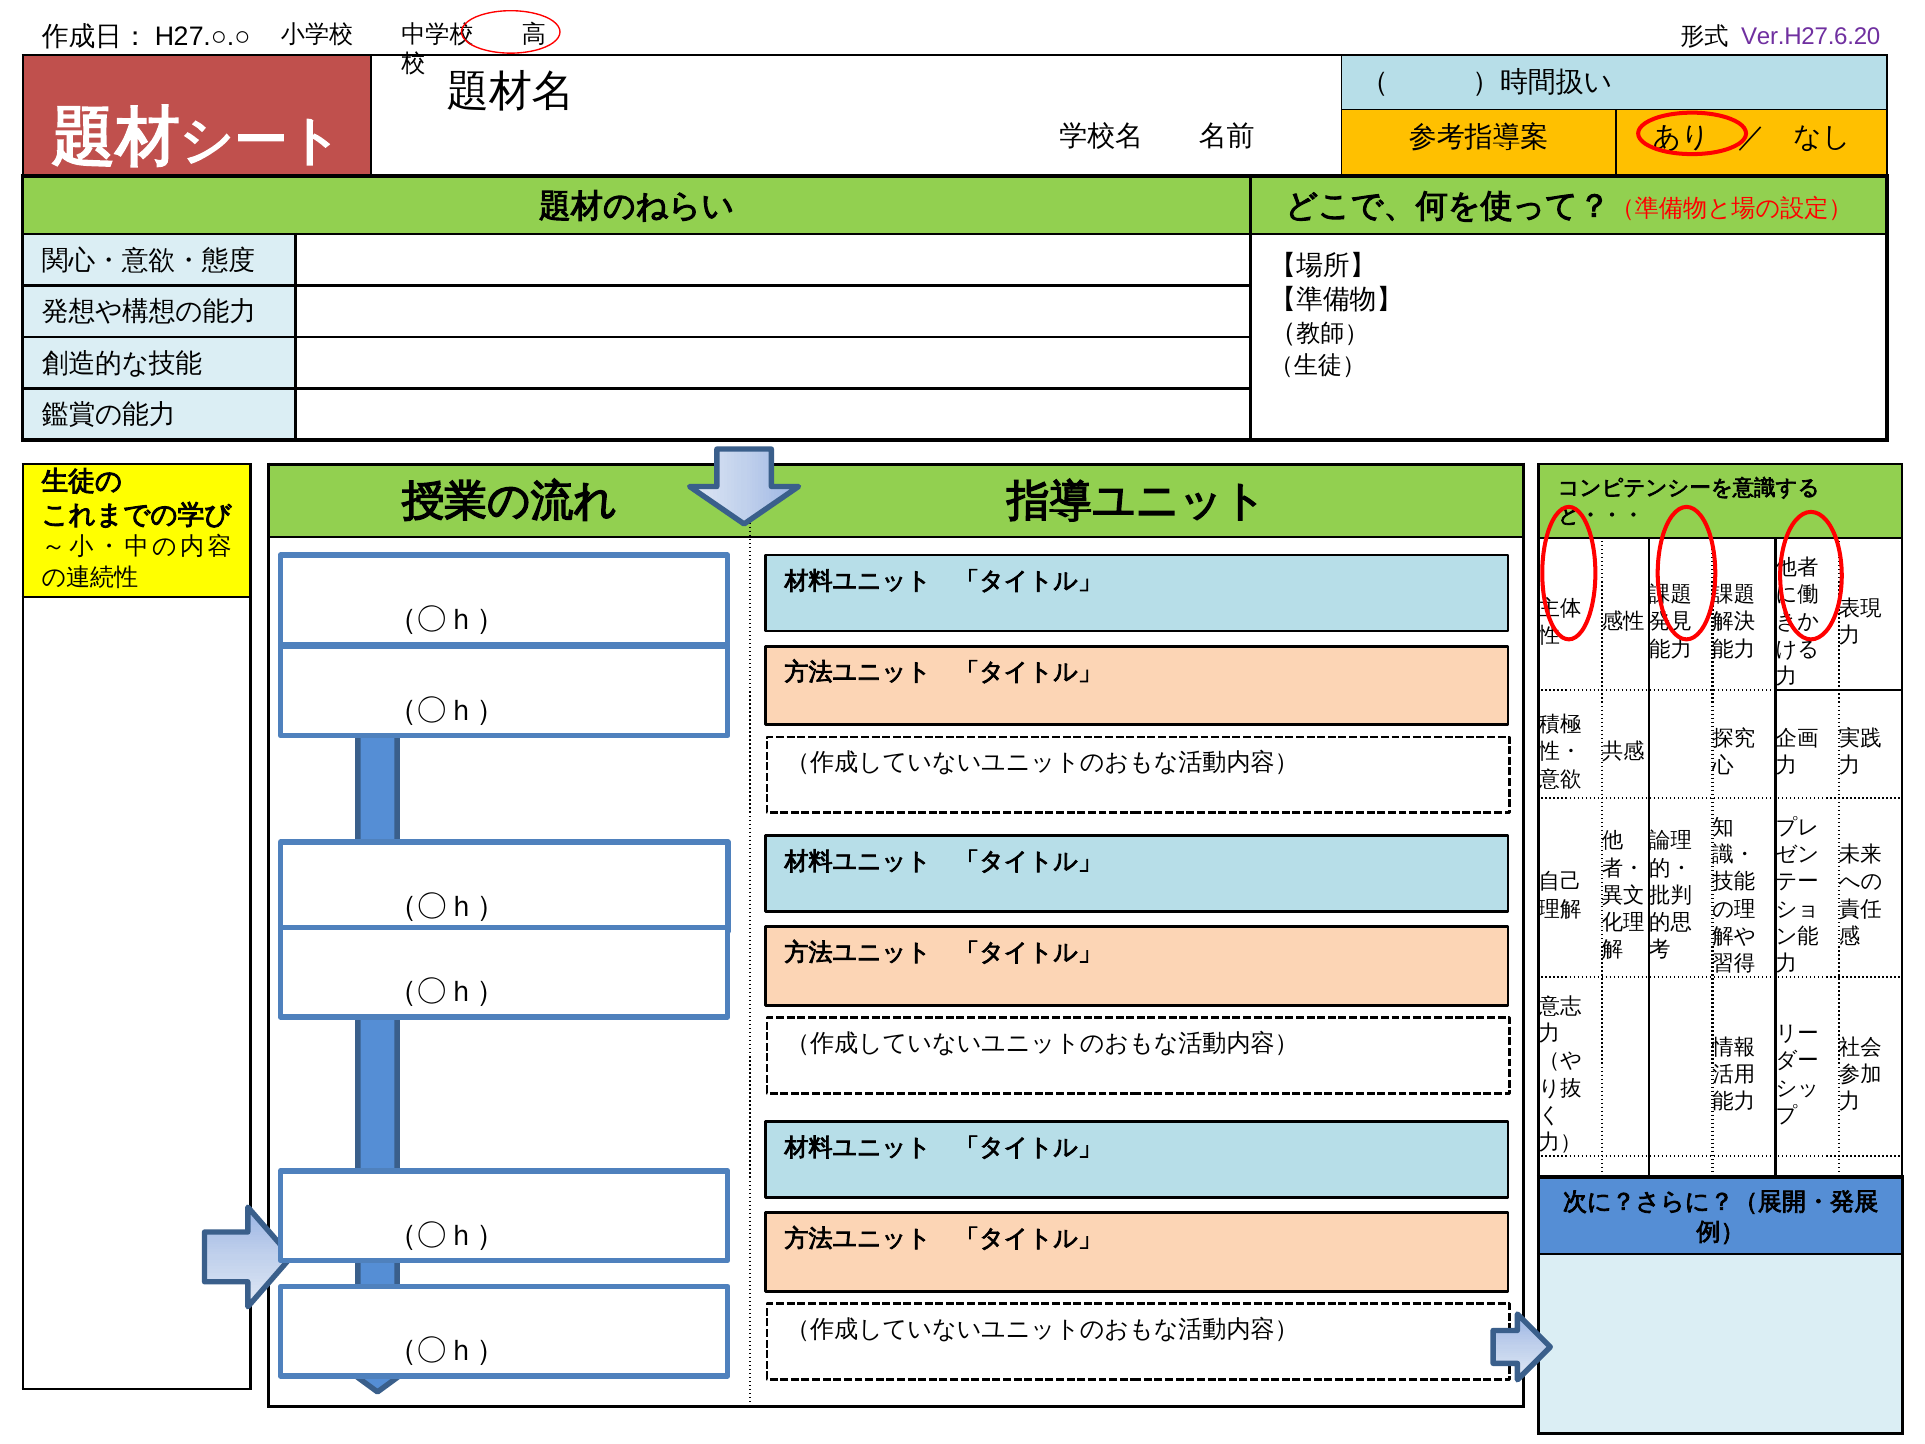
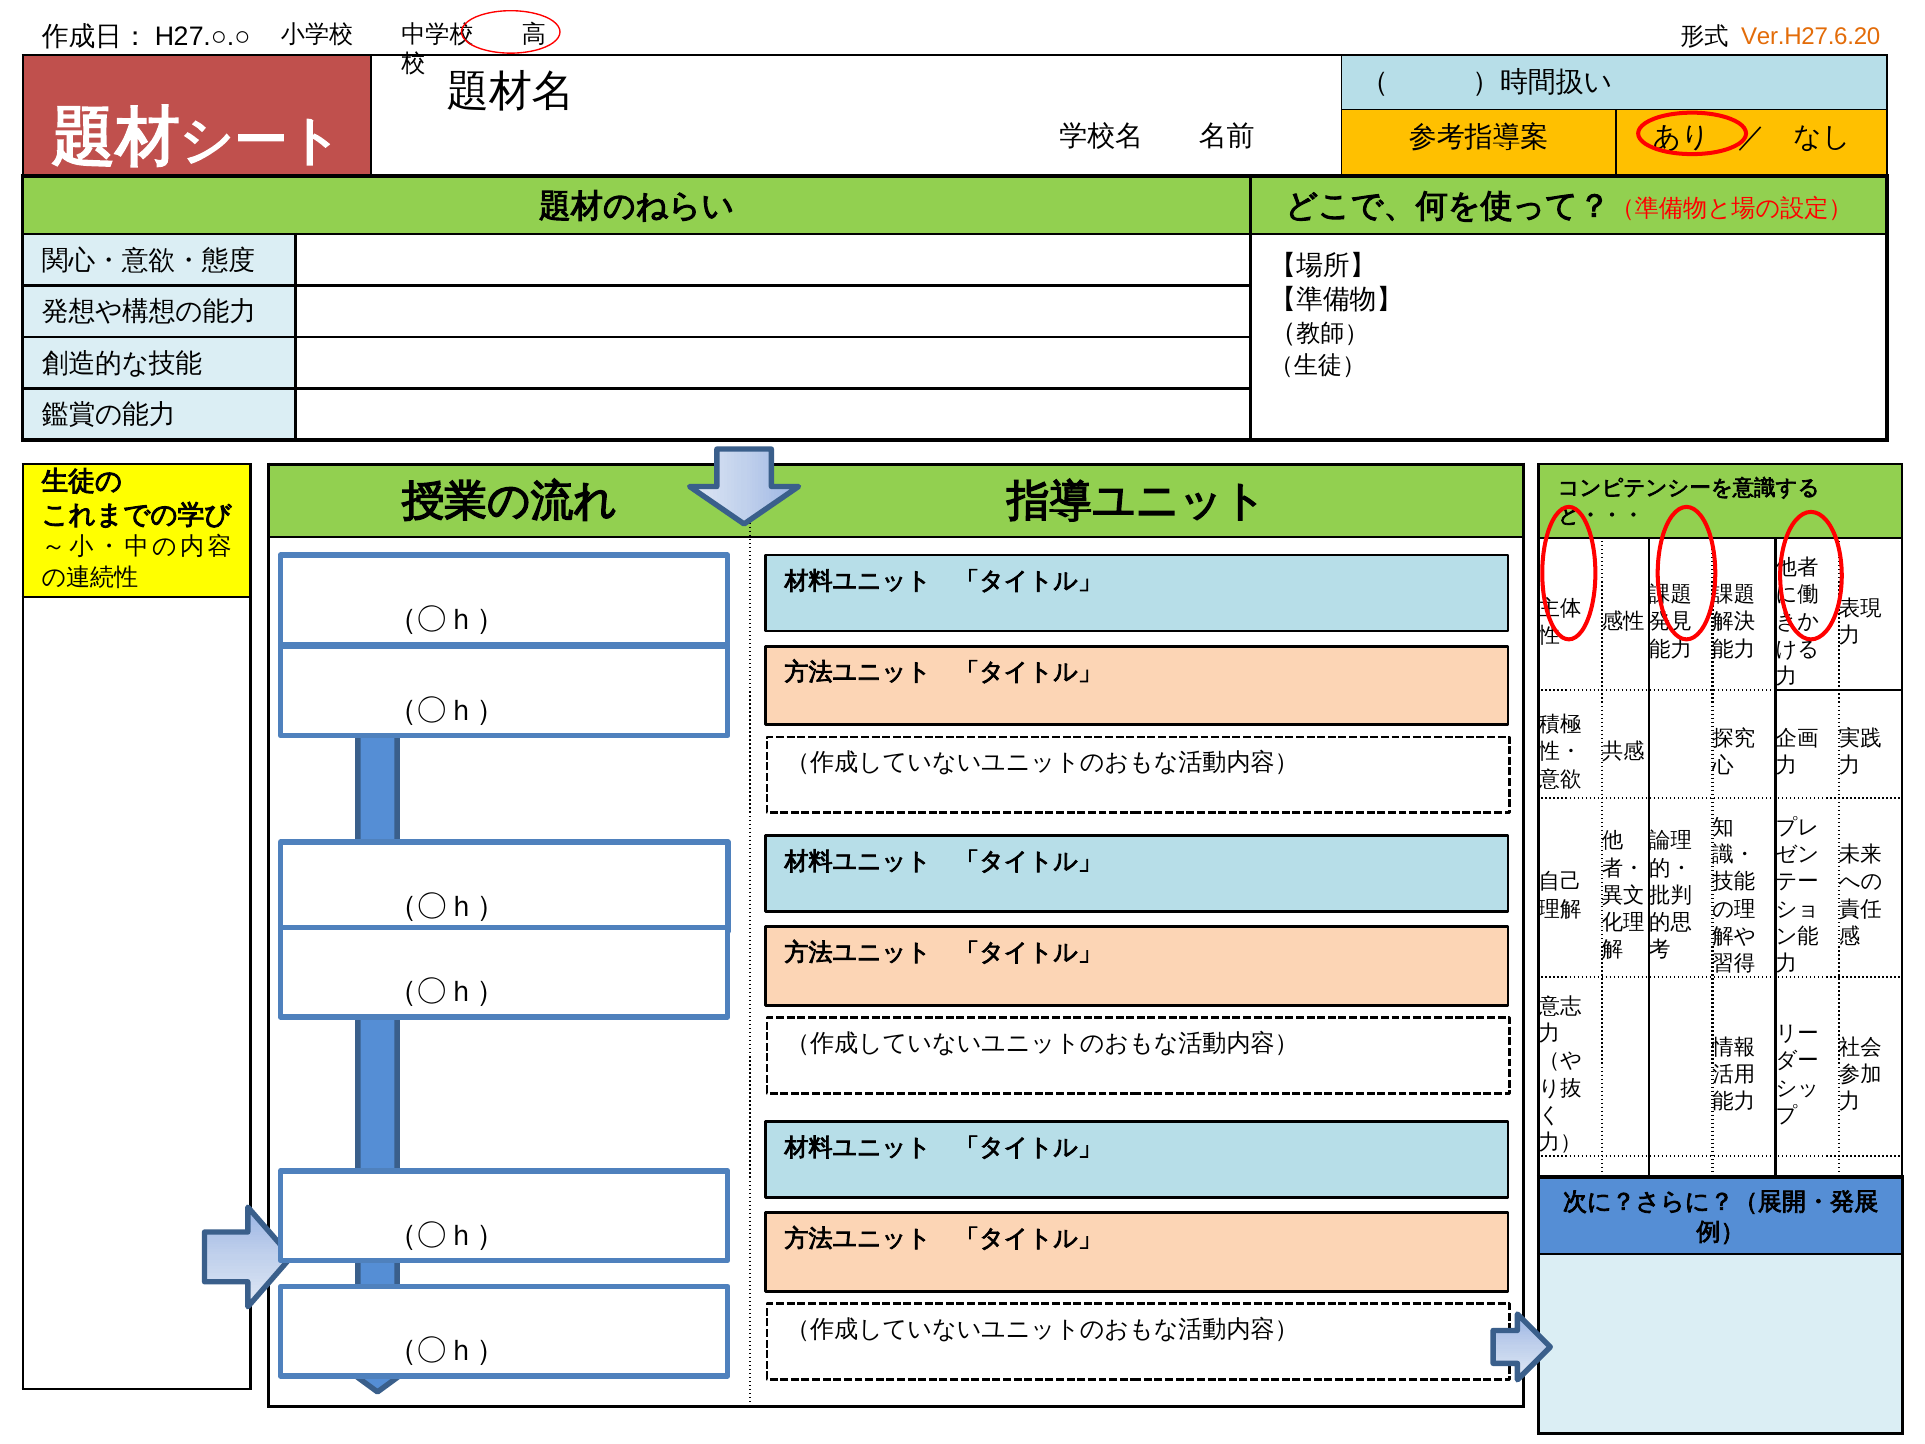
Ver.H27.6.20 colour: purple -> orange (1811, 36)
